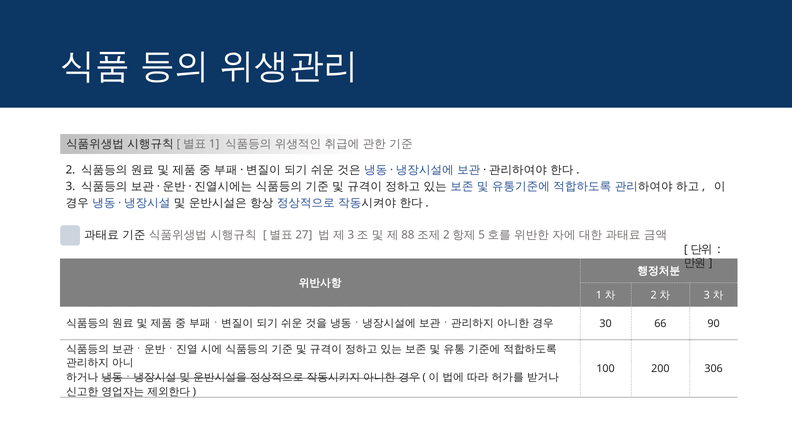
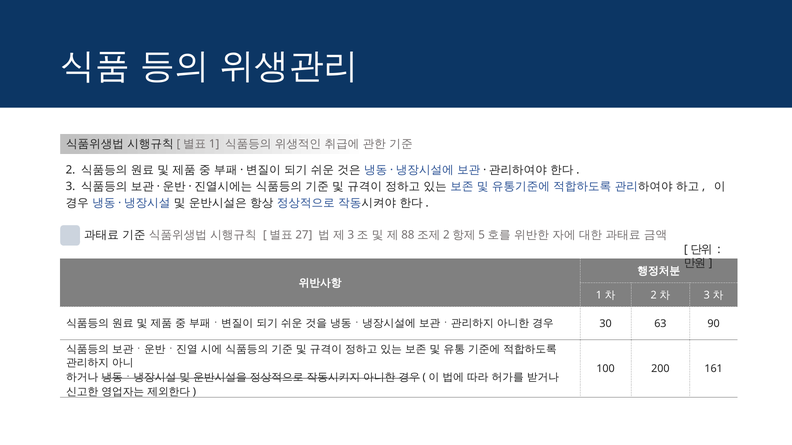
66: 66 -> 63 (660, 324)
306: 306 -> 161 (714, 369)
